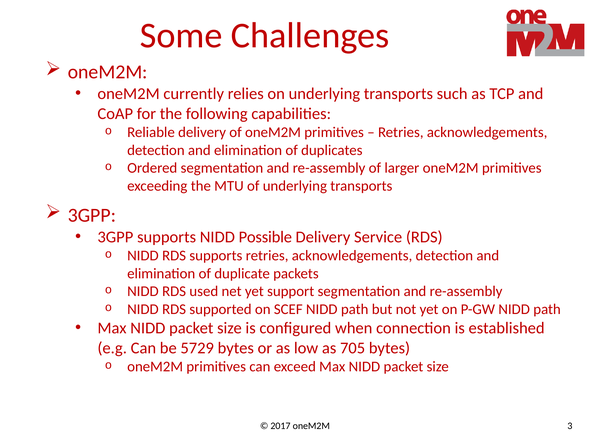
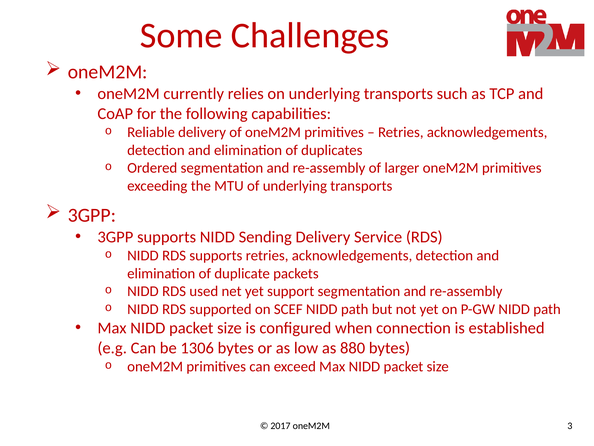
Possible: Possible -> Sending (265, 237)
5729: 5729 -> 1306 (197, 348)
705: 705 -> 880 (353, 348)
